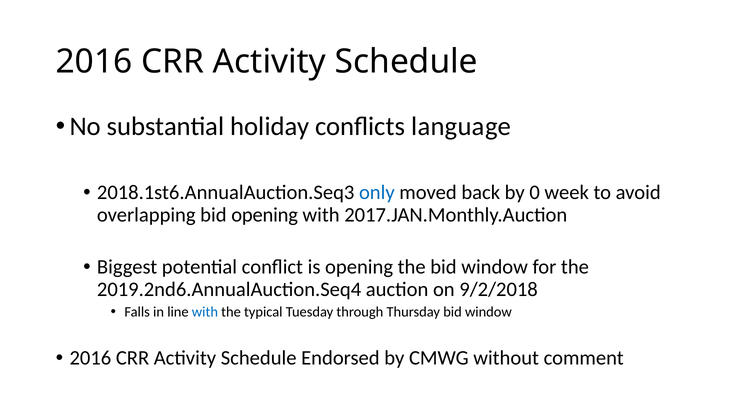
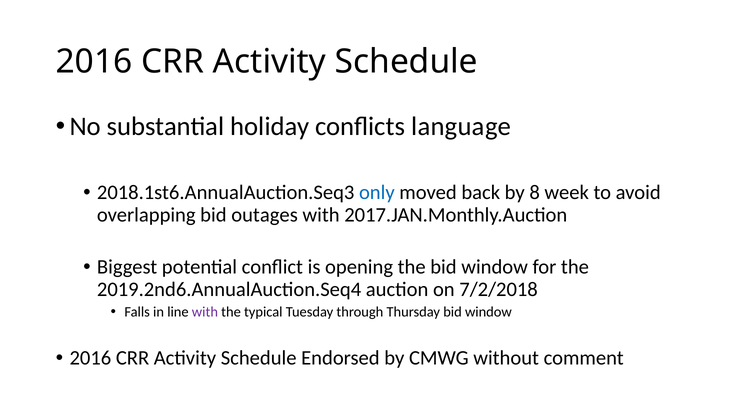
0: 0 -> 8 (535, 192)
bid opening: opening -> outages (265, 215)
9/2/2018: 9/2/2018 -> 7/2/2018 (499, 289)
with colour: blue -> purple (205, 312)
